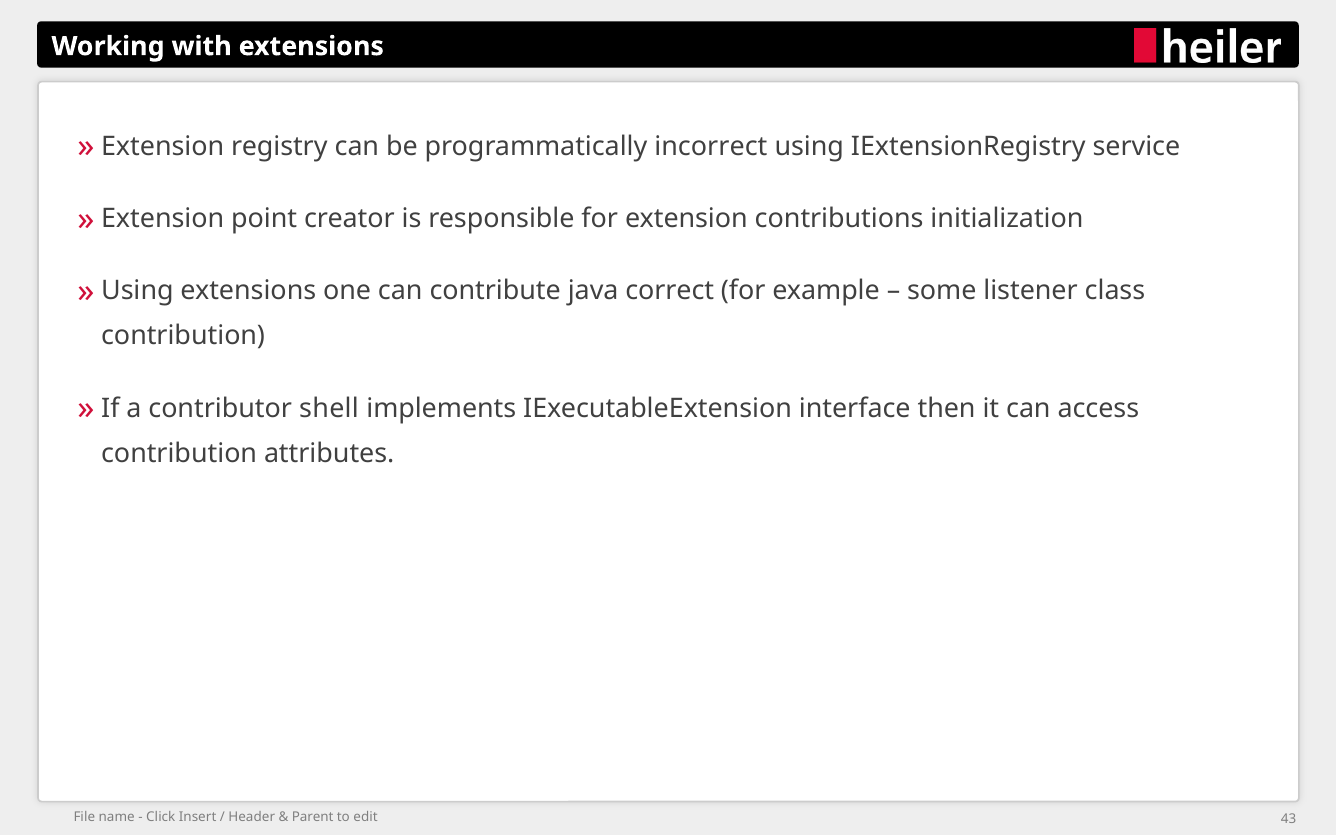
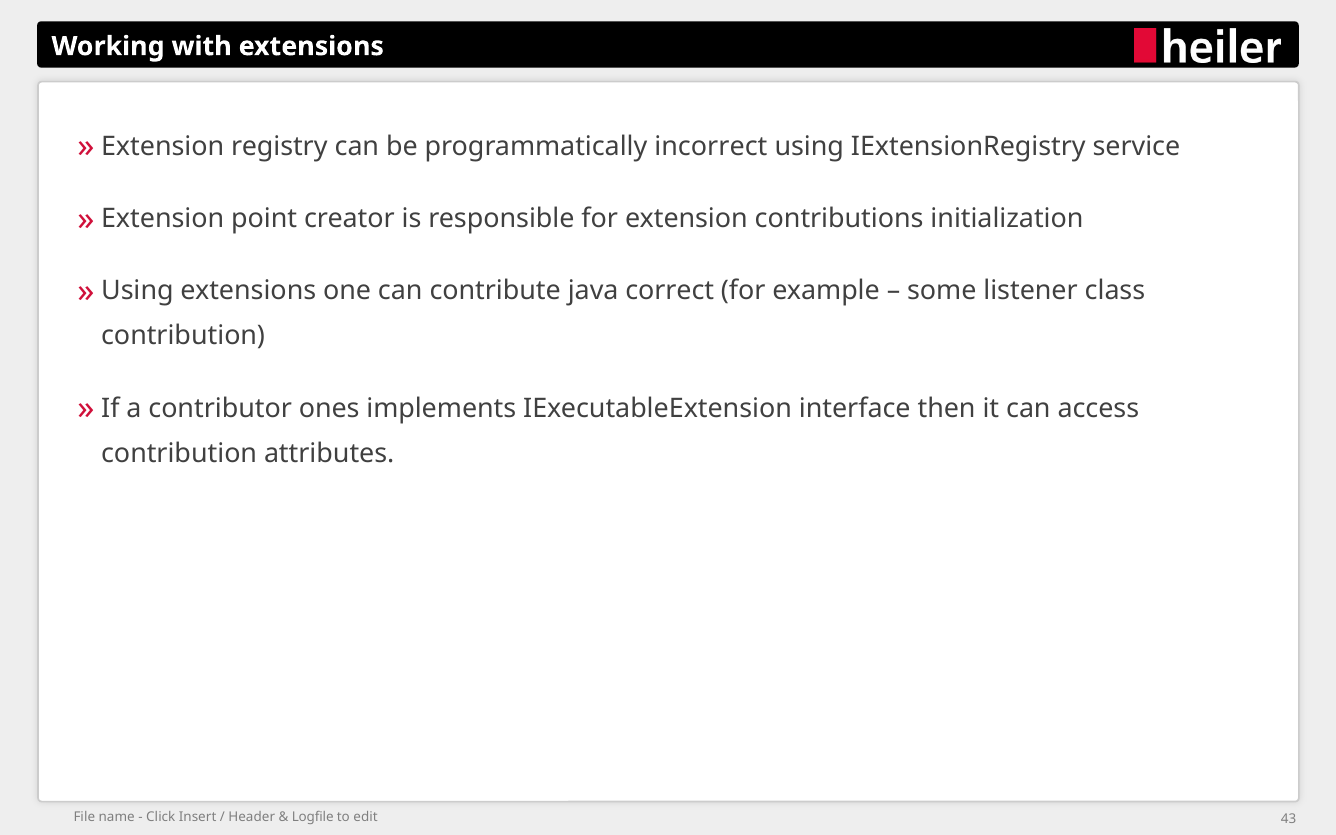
shell: shell -> ones (329, 408)
Parent: Parent -> Logfile (313, 817)
